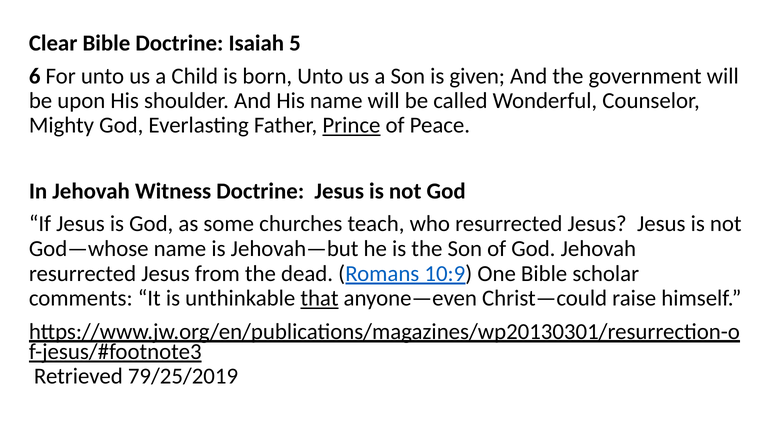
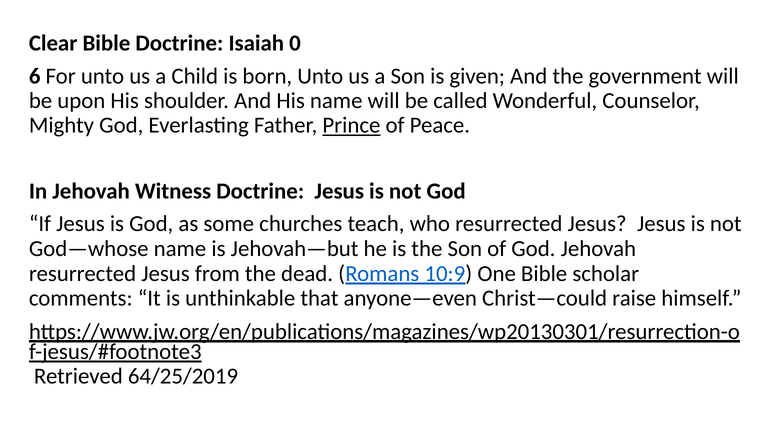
5: 5 -> 0 (295, 43)
that underline: present -> none (319, 298)
79/25/2019: 79/25/2019 -> 64/25/2019 (183, 376)
